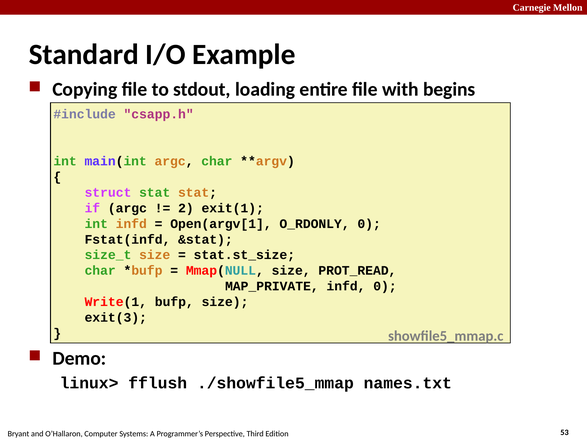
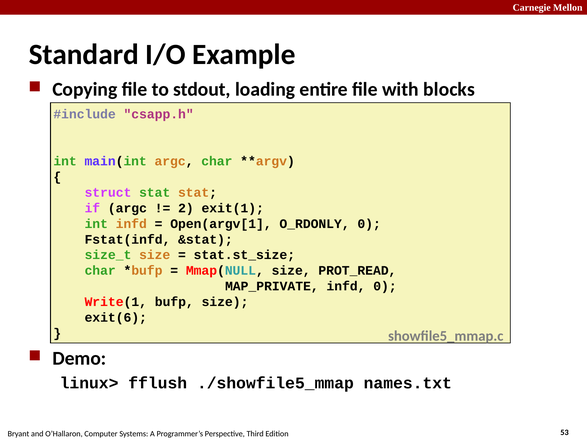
begins: begins -> blocks (449, 89)
exit(3: exit(3 -> exit(6 (116, 318)
